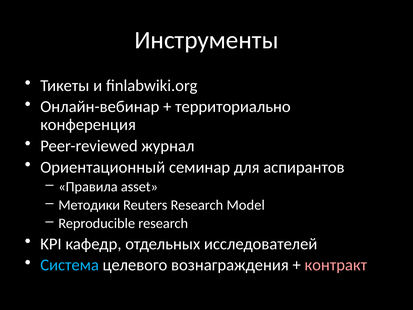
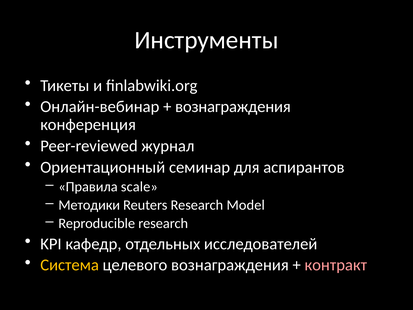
территориально: территориально -> вознаграждения (233, 107)
asset: asset -> scale (139, 187)
Система colour: light blue -> yellow (70, 265)
